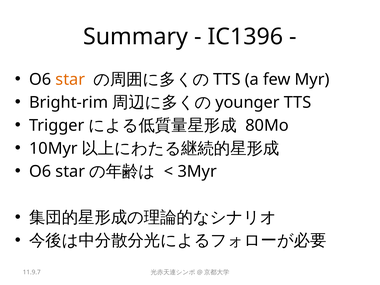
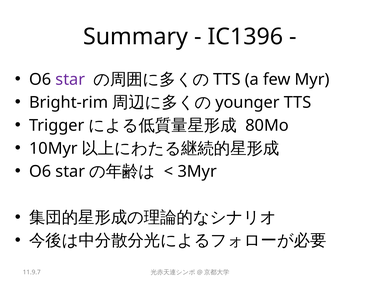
star colour: orange -> purple (70, 79)
